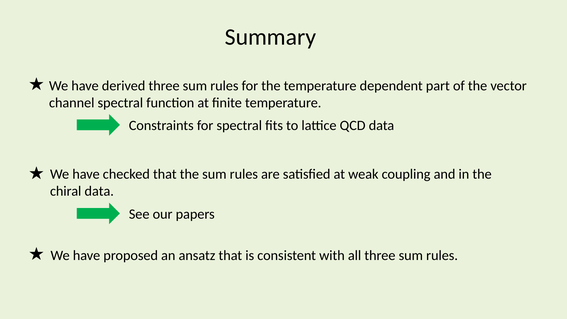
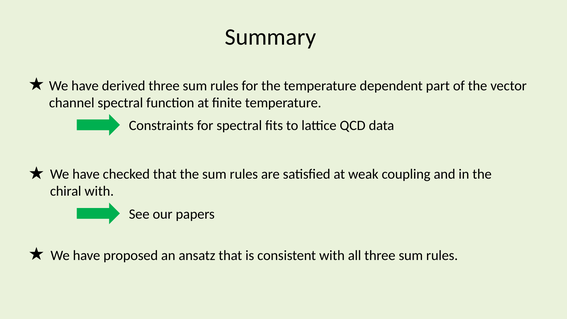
chiral data: data -> with (99, 191)
